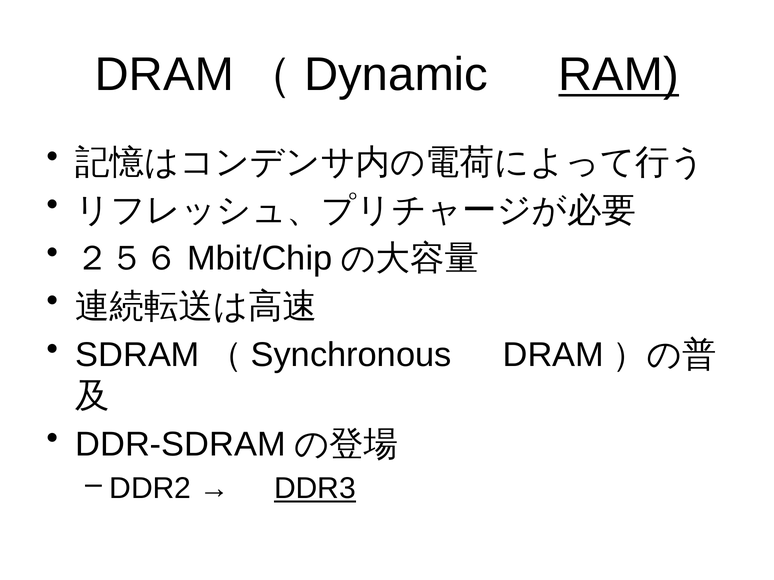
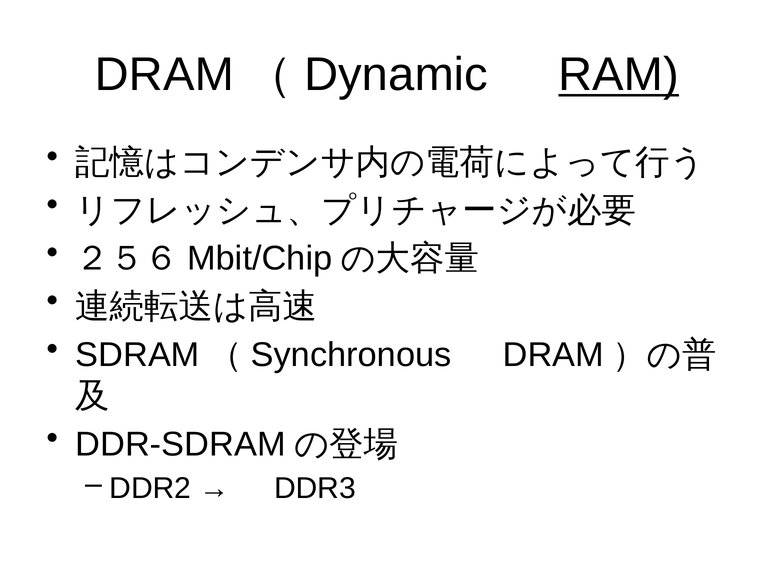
DDR3 underline: present -> none (315, 489)
